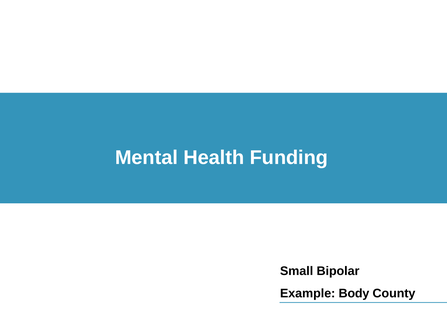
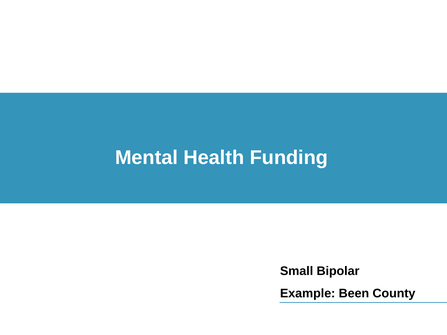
Body: Body -> Been (354, 294)
